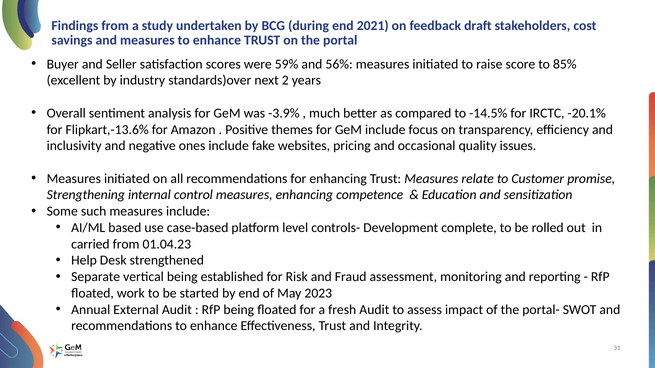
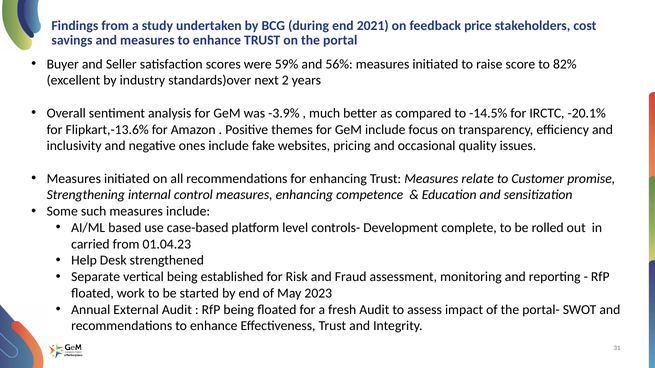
draft: draft -> price (478, 26)
85%: 85% -> 82% (565, 64)
